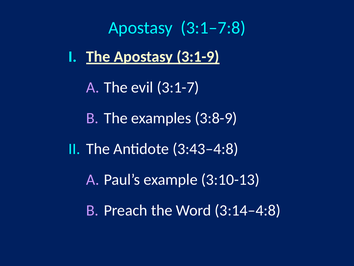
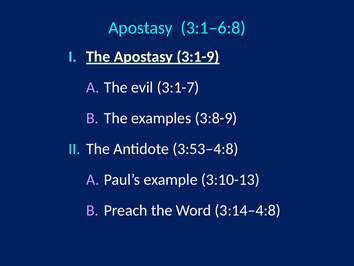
3:1‒7:8: 3:1‒7:8 -> 3:1‒6:8 (213, 28)
3:43‒4:8: 3:43‒4:8 -> 3:53‒4:8 (205, 149)
